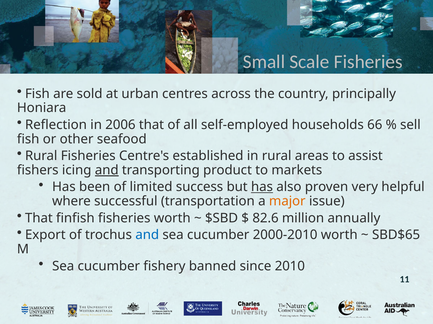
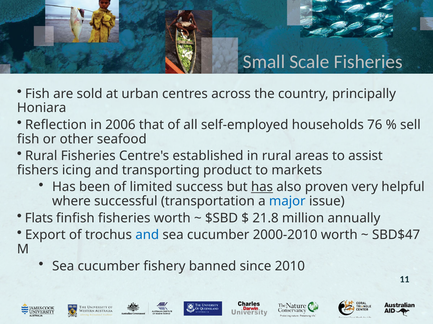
66: 66 -> 76 (375, 125)
and underline: present -> none (107, 171)
major colour: orange -> blue (287, 202)
That: That -> Flats (39, 219)
82.6: 82.6 -> 21.8 (266, 219)
SBD$65: SBD$65 -> SBD$47 (396, 235)
